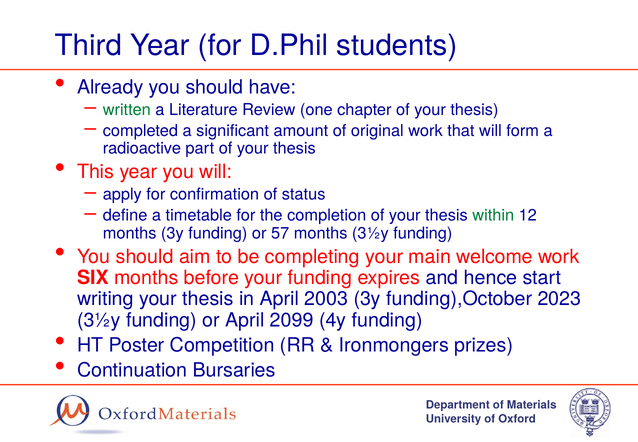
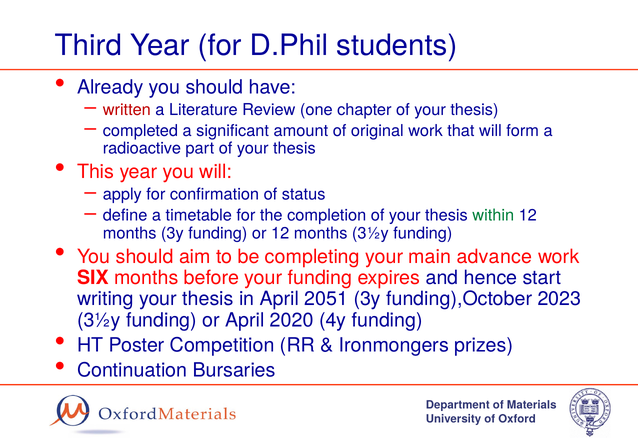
written colour: green -> red (127, 110)
or 57: 57 -> 12 (280, 233)
welcome: welcome -> advance (494, 256)
2003: 2003 -> 2051 (326, 299)
2099: 2099 -> 2020 (292, 320)
